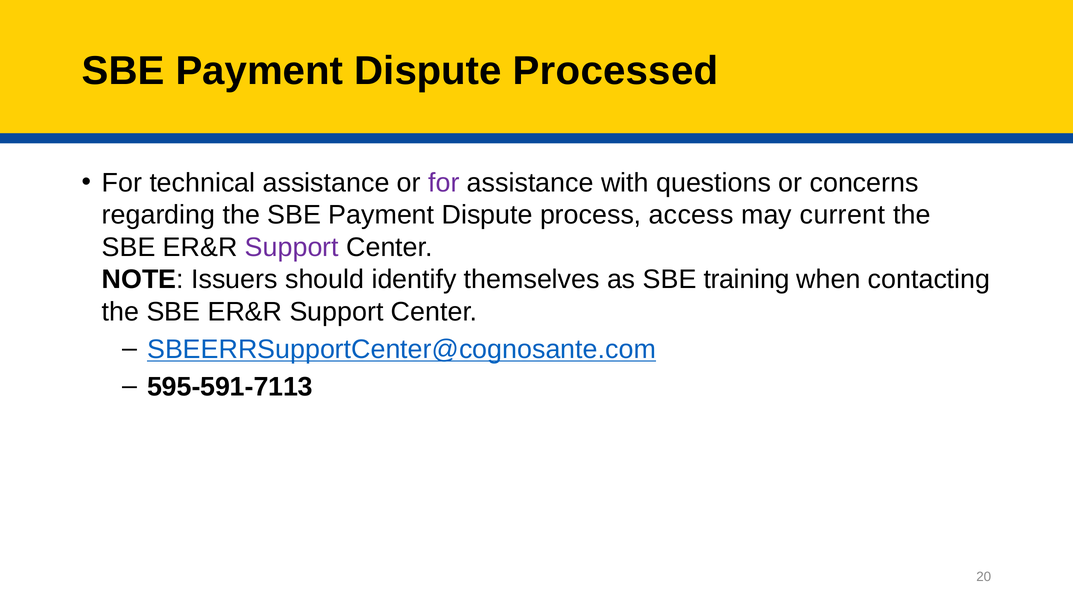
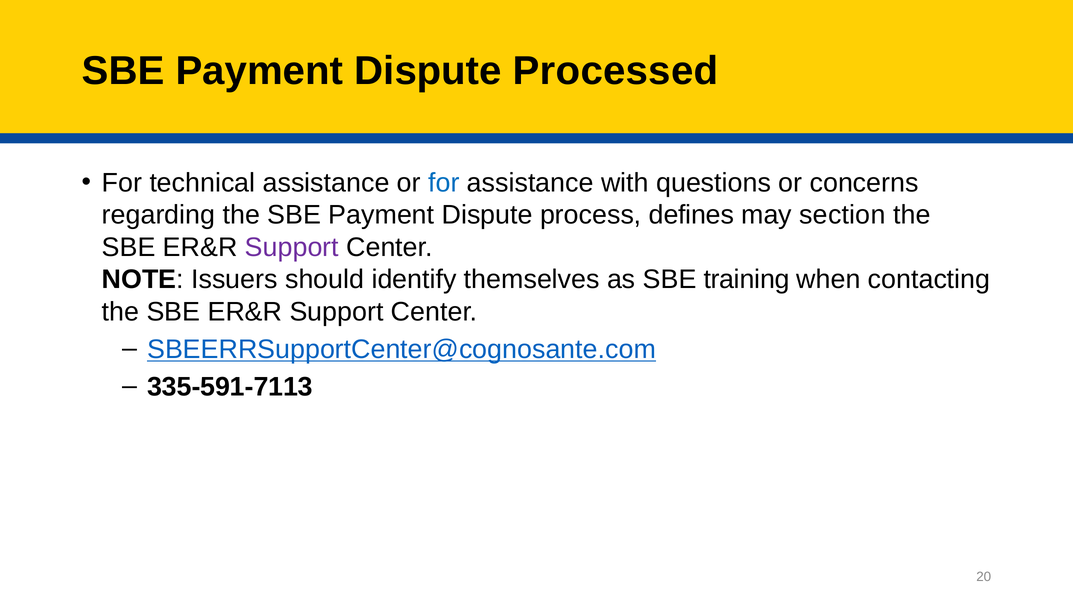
for colour: purple -> blue (444, 183)
access: access -> defines (691, 215)
current: current -> section (842, 215)
595-591-7113: 595-591-7113 -> 335-591-7113 (230, 387)
